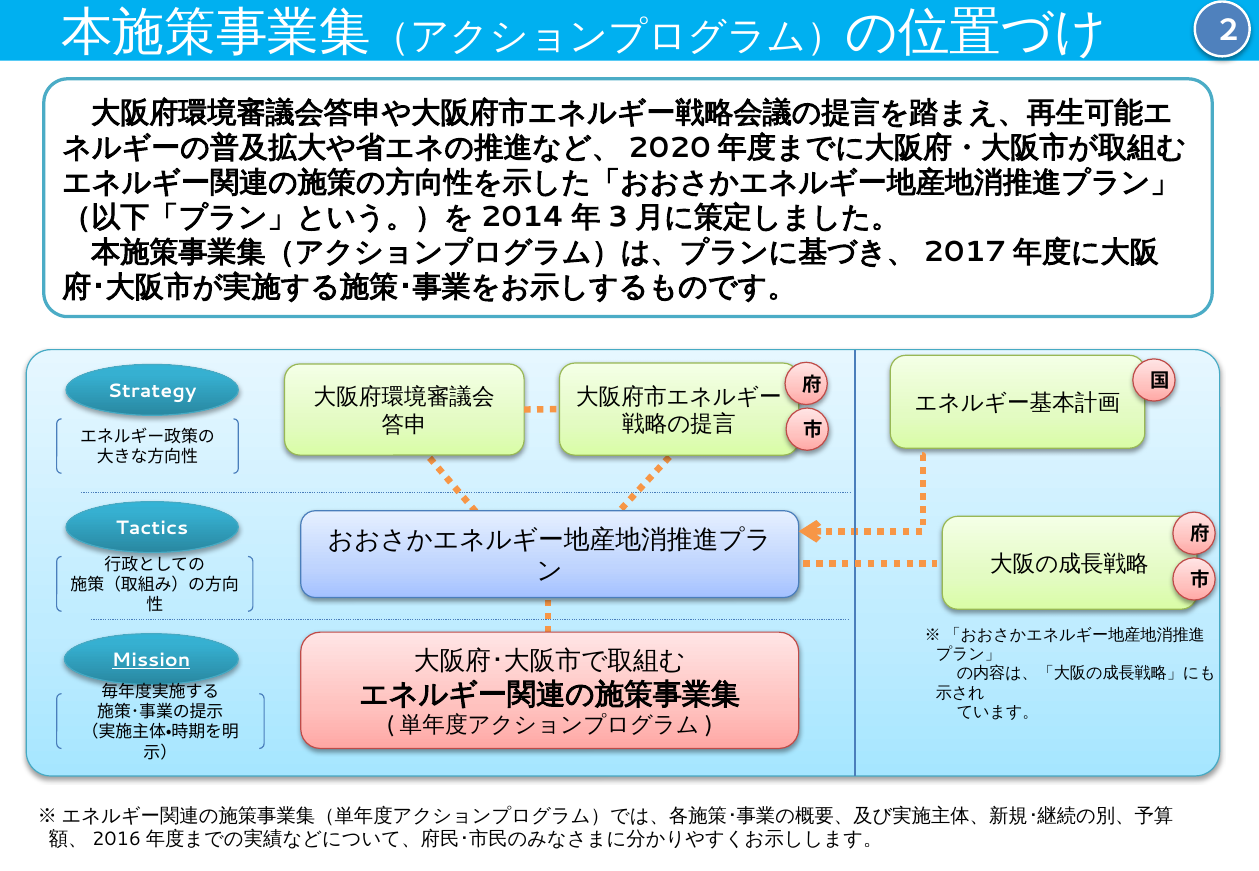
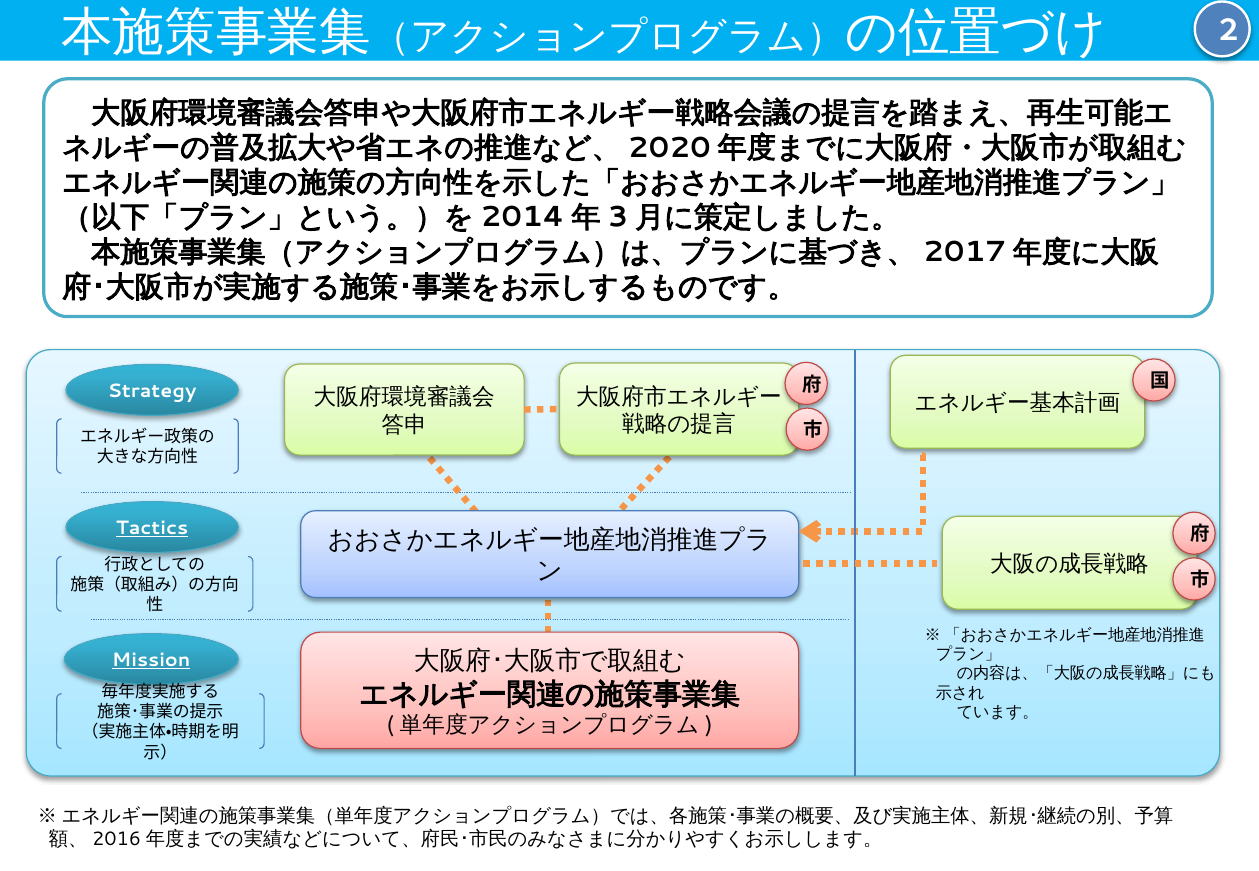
Tactics underline: none -> present (152, 528)
